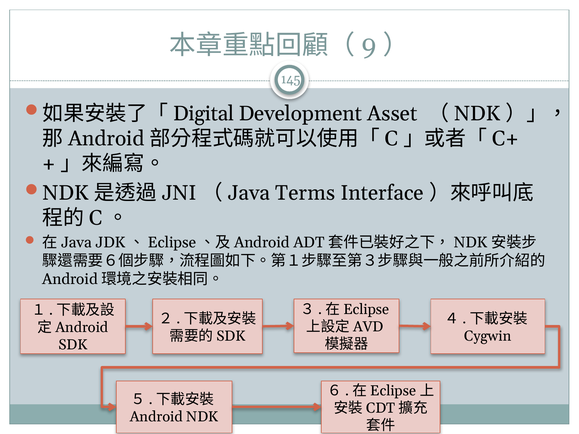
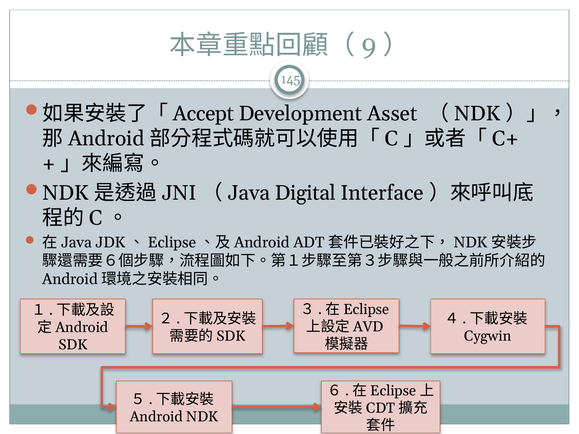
Digital: Digital -> Accept (204, 114)
Terms: Terms -> Digital (305, 193)
